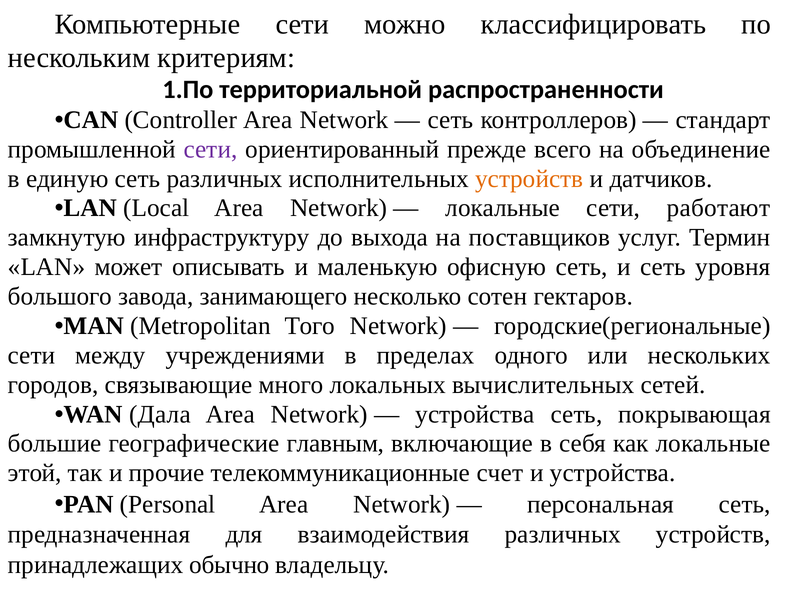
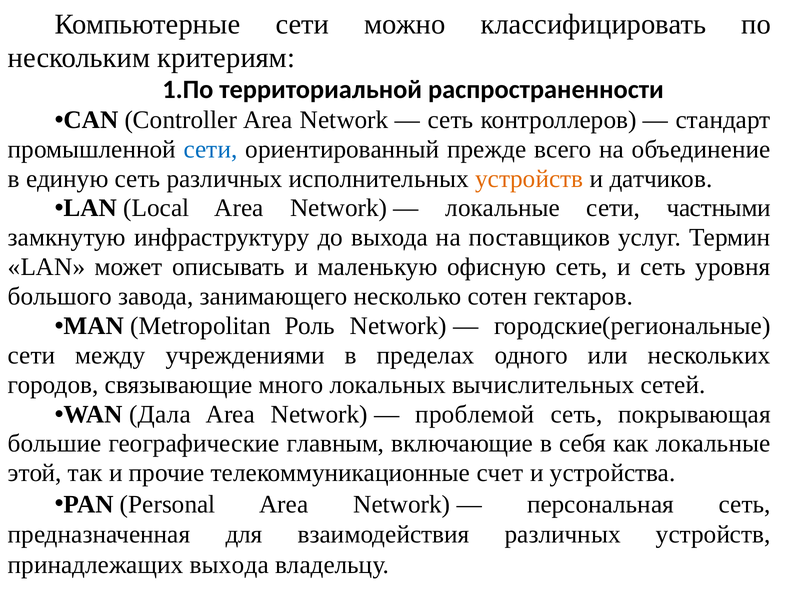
сети colour: purple -> blue (211, 149)
работают: работают -> частными (719, 208)
Того: Того -> Роль (310, 326)
устройства: устройства -> проблемой (475, 414)
принадлежащих обычно: обычно -> выхода (229, 565)
